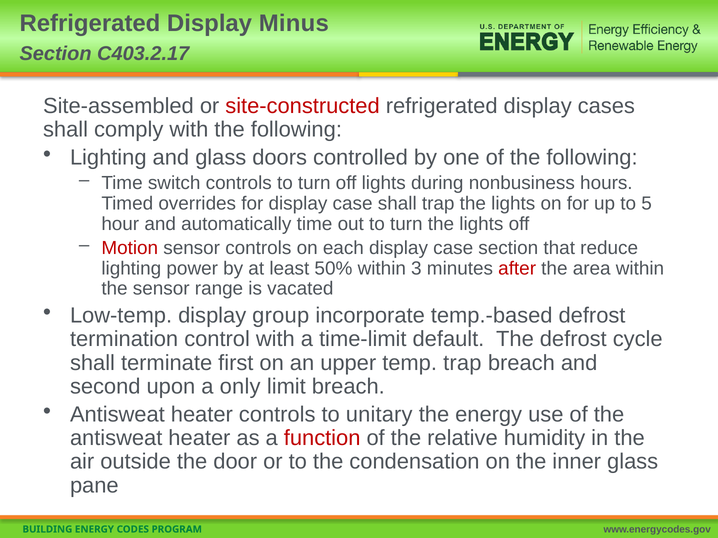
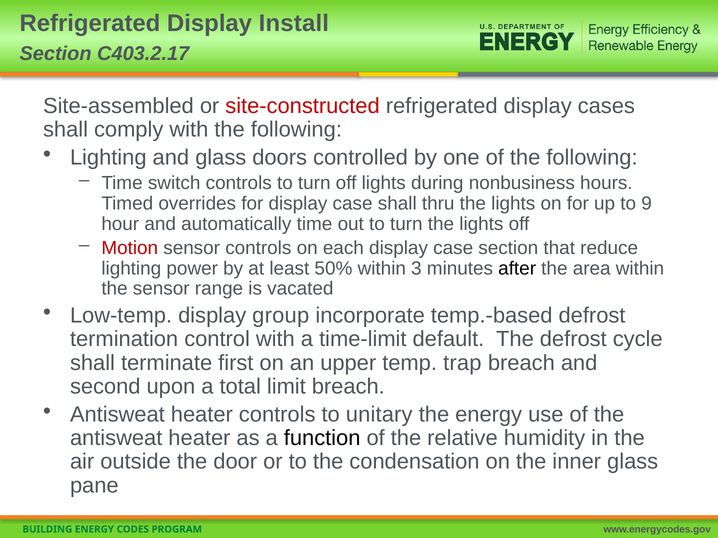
Minus: Minus -> Install (294, 23)
shall trap: trap -> thru (438, 204)
5: 5 -> 9 (647, 204)
after colour: red -> black (517, 269)
only: only -> total (240, 387)
function colour: red -> black (322, 438)
